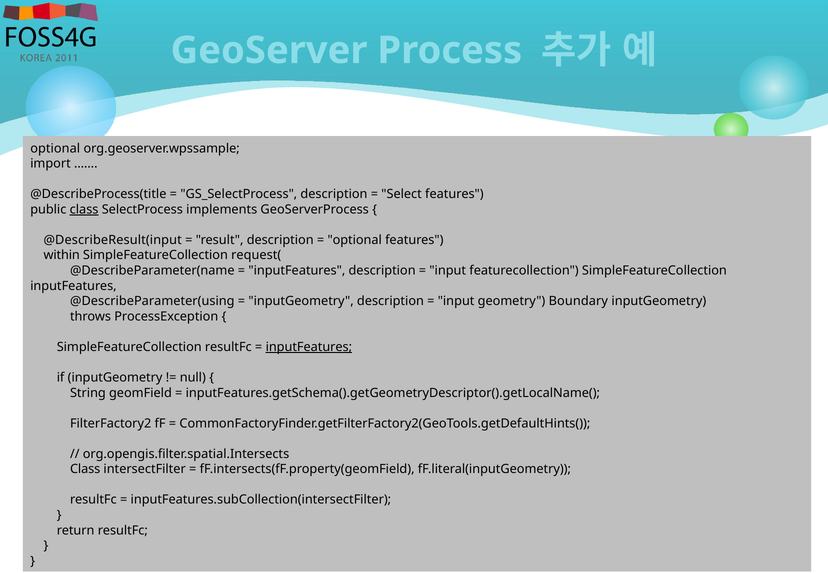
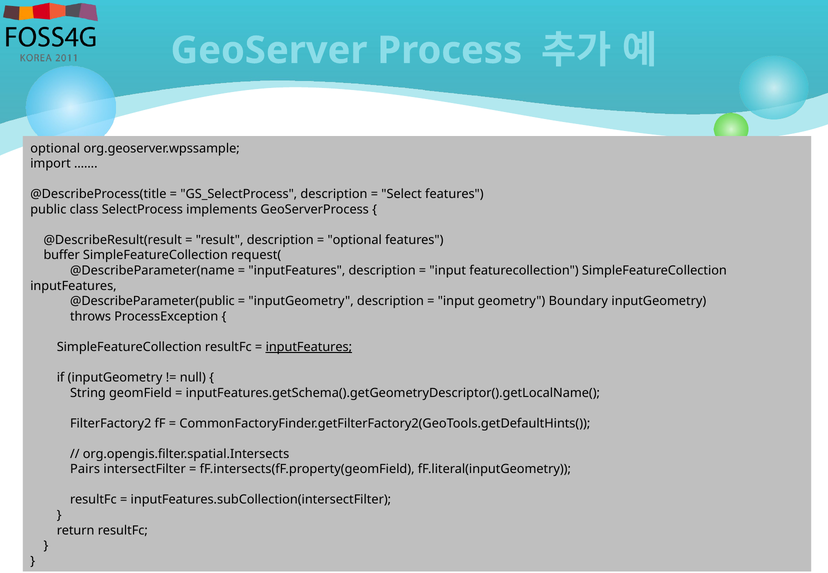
class underline: present -> none (84, 210)
@DescribeResult(input: @DescribeResult(input -> @DescribeResult(result (113, 240)
within: within -> buffer (62, 255)
@DescribeParameter(using: @DescribeParameter(using -> @DescribeParameter(public (152, 301)
Class: Class -> Pairs (85, 469)
